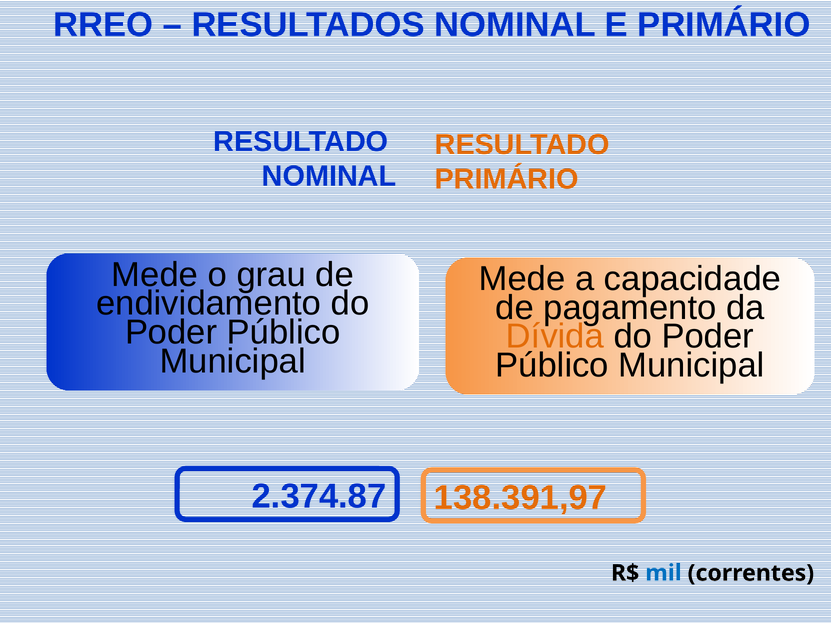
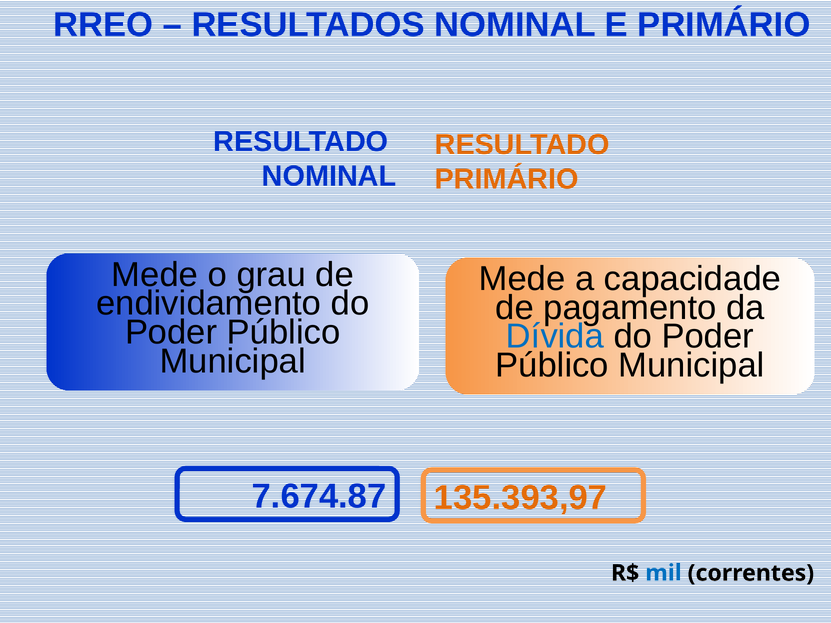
Dívida colour: orange -> blue (555, 337)
2.374.87: 2.374.87 -> 7.674.87 (319, 497)
138.391,97: 138.391,97 -> 135.393,97 (521, 498)
